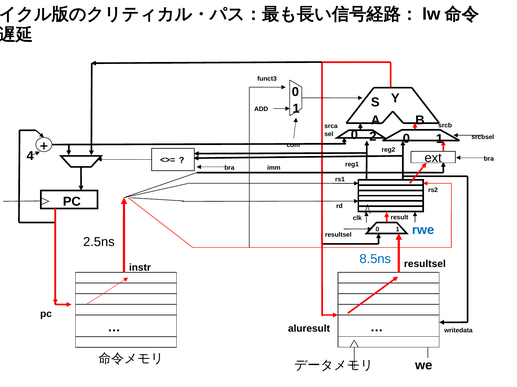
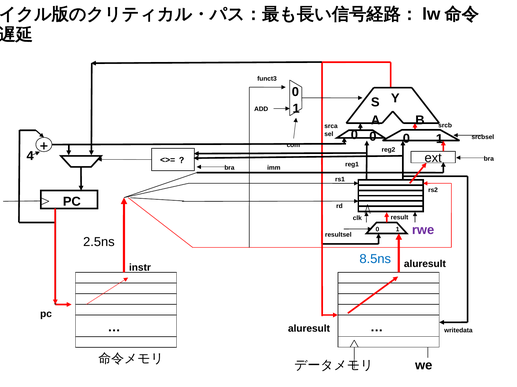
0 2: 2 -> 0 (373, 137)
rwe colour: blue -> purple (423, 230)
resultsel: resultsel -> aluresult (425, 264)
